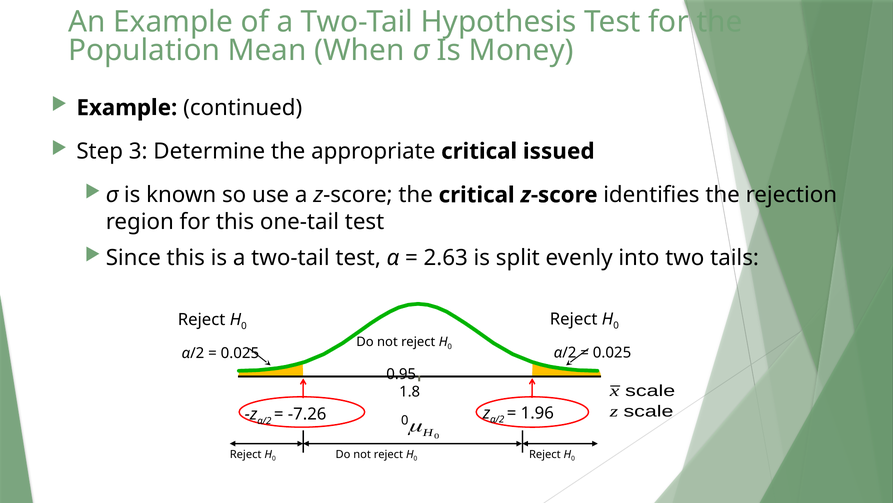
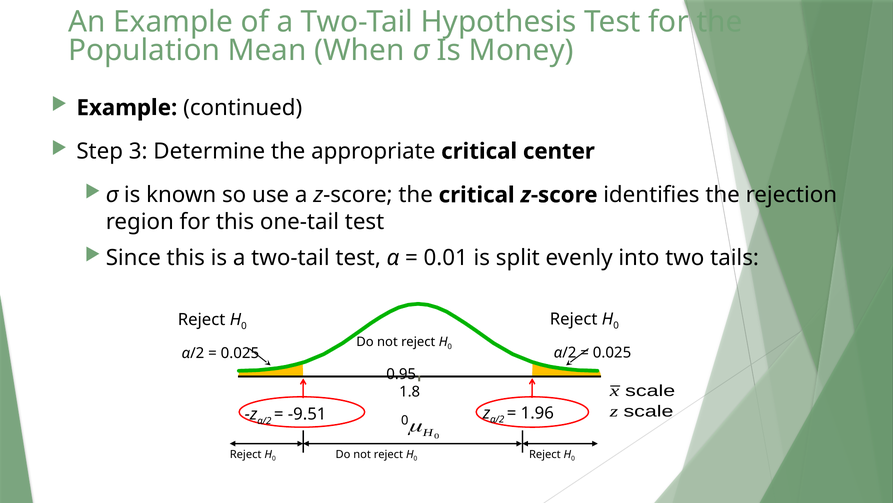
issued: issued -> center (559, 151)
2.63: 2.63 -> 0.01 (446, 258)
-7.26: -7.26 -> -9.51 (307, 414)
